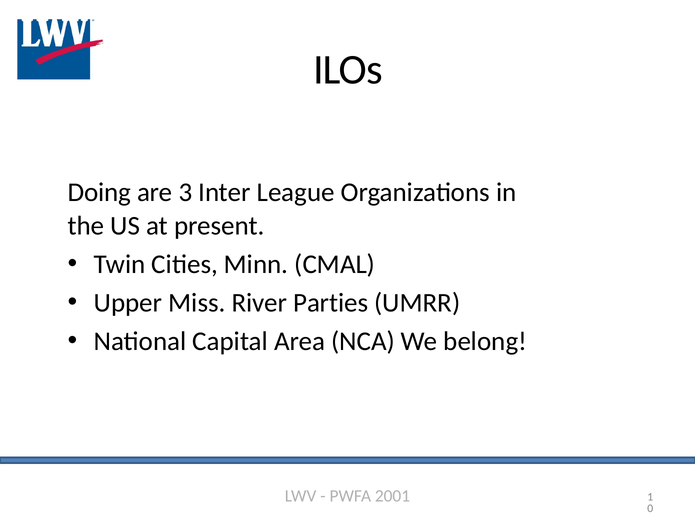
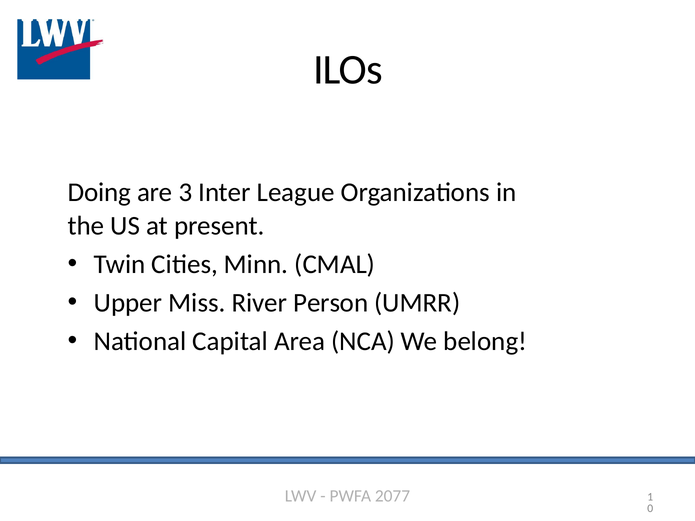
Parties: Parties -> Person (331, 303)
2001: 2001 -> 2077 (392, 496)
